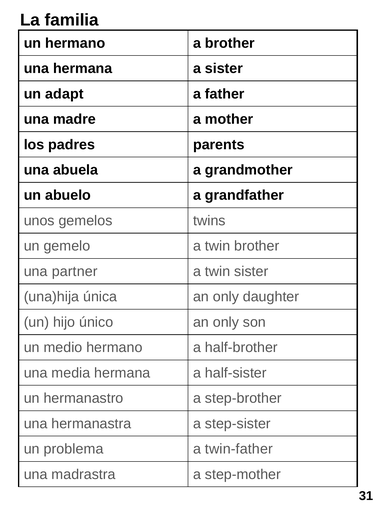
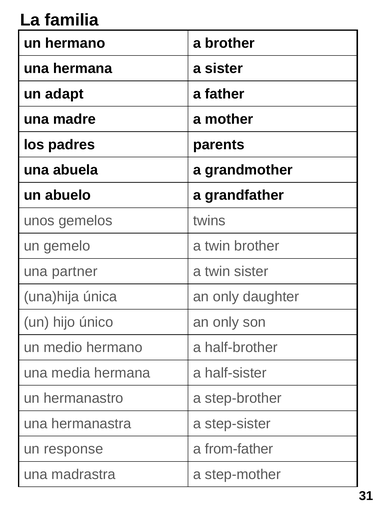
problema: problema -> response (74, 450)
twin-father: twin-father -> from-father (239, 450)
